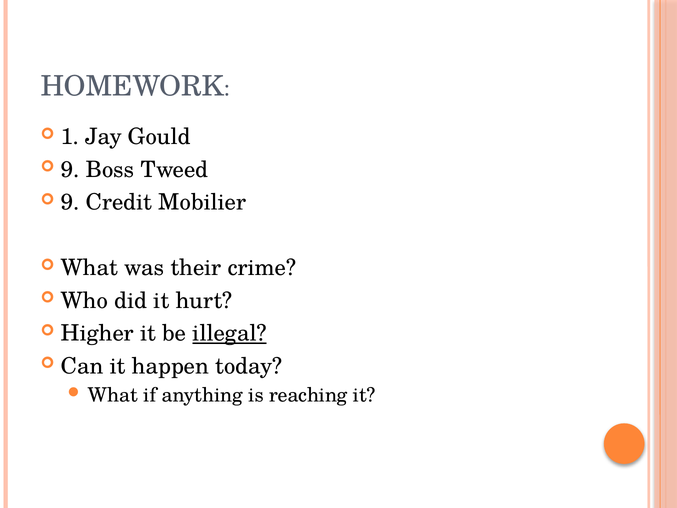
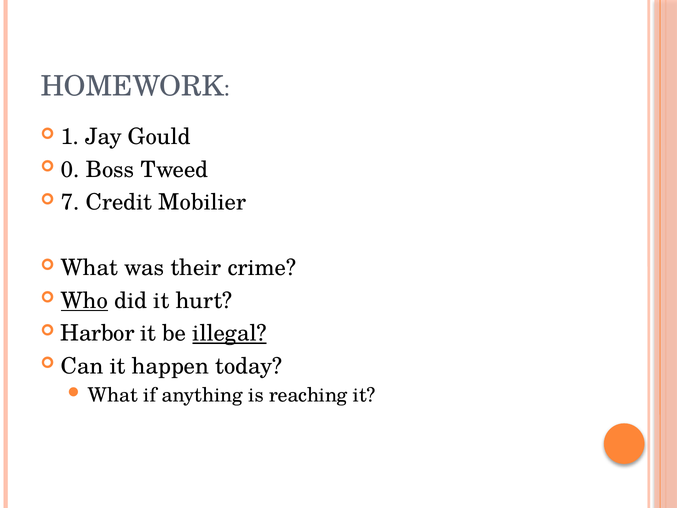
9: 9 -> 0 (70, 170)
9: 9 -> 7 (70, 202)
Who underline: none -> present (84, 301)
Higher: Higher -> Harbor (98, 333)
